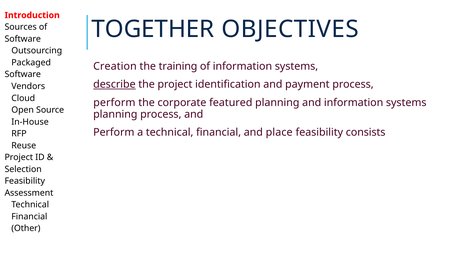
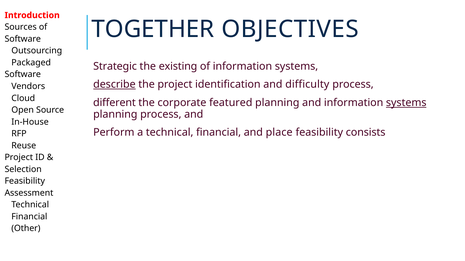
Creation: Creation -> Strategic (115, 66)
training: training -> existing (178, 66)
payment: payment -> difficulty (307, 85)
perform: perform -> different (114, 103)
systems underline: none -> present (406, 103)
